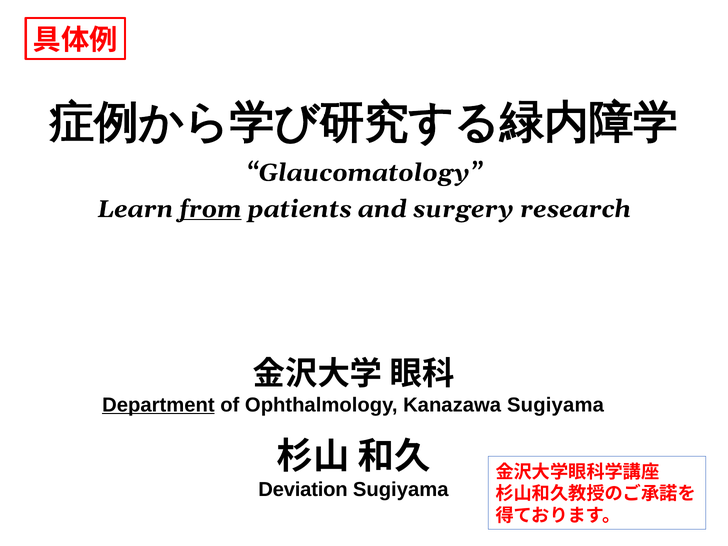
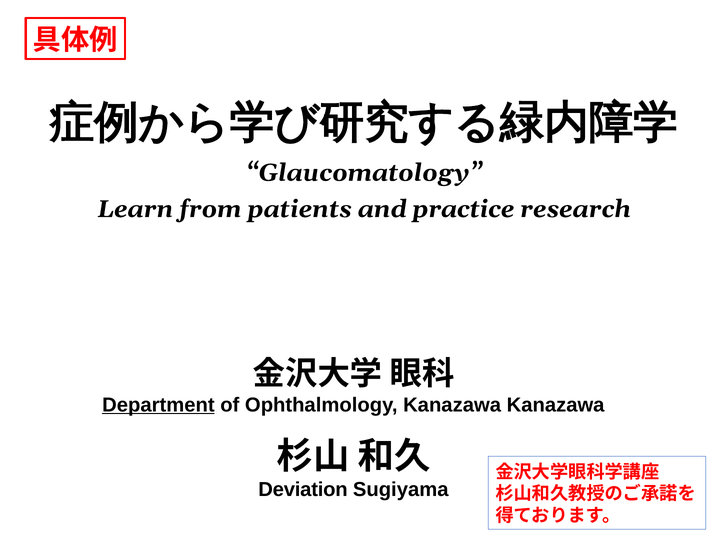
from underline: present -> none (210, 209)
surgery: surgery -> practice (463, 209)
Kanazawa Sugiyama: Sugiyama -> Kanazawa (556, 405)
